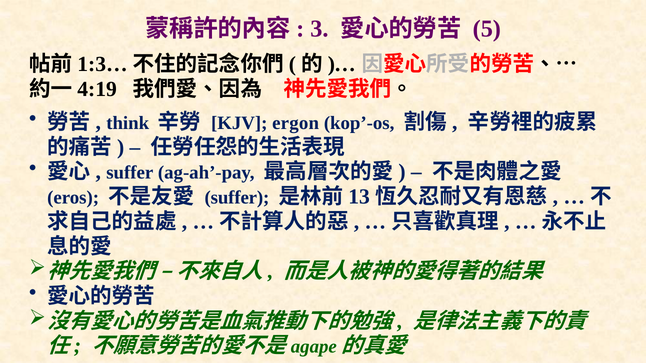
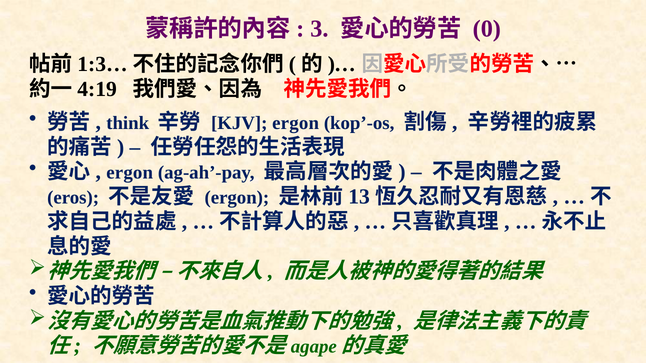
5: 5 -> 0 (487, 29)
suffer: suffer -> ergon (130, 173)
suffer: suffer -> ergon (237, 198)
